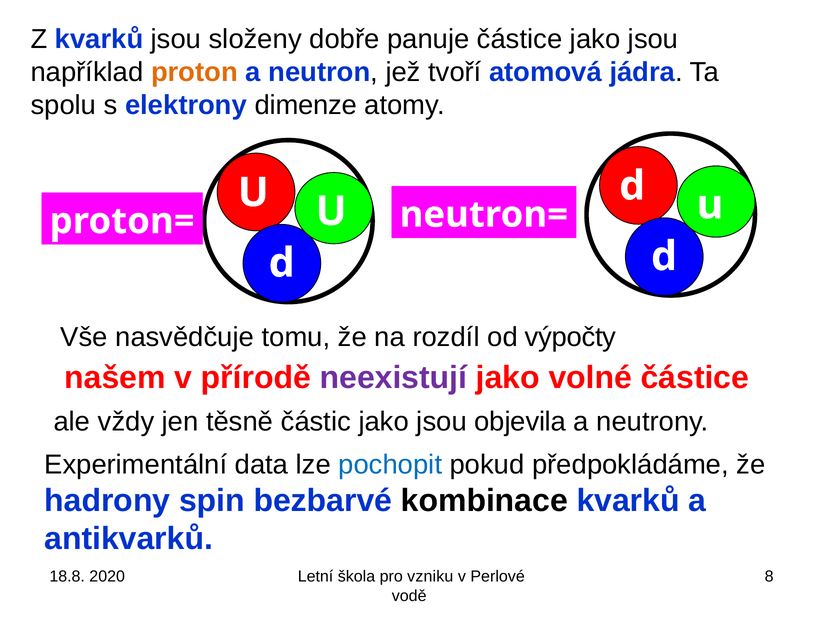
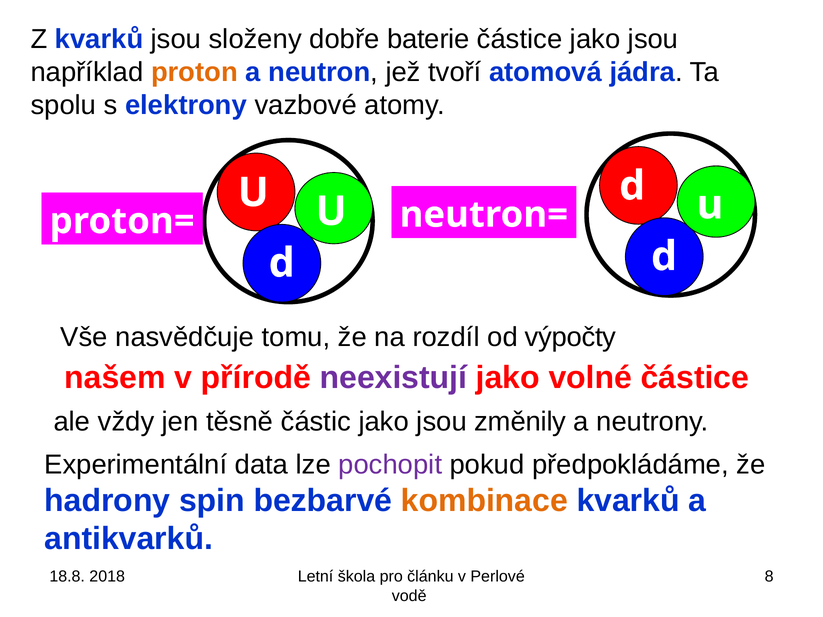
panuje: panuje -> baterie (428, 39)
dimenze: dimenze -> vazbové (306, 105)
objevila: objevila -> změnily (520, 422)
pochopit colour: blue -> purple (390, 465)
kombinace colour: black -> orange (484, 501)
2020: 2020 -> 2018 (107, 577)
vzniku: vzniku -> článku (430, 577)
